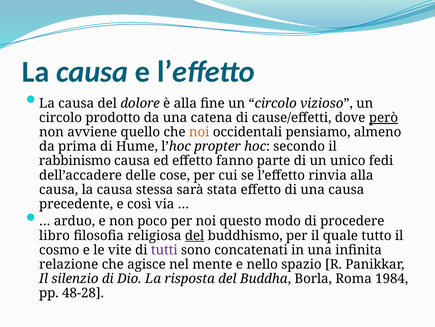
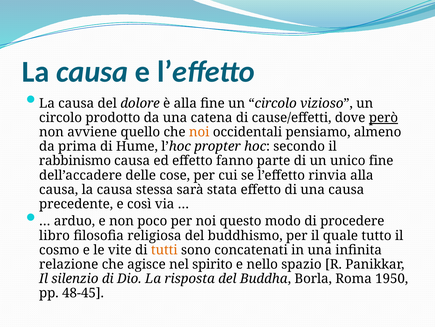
unico fedi: fedi -> fine (381, 161)
del underline: present -> none (195, 235)
tutti colour: purple -> orange (164, 249)
mente: mente -> spirito (212, 264)
1984: 1984 -> 1950 (392, 278)
48-28: 48-28 -> 48-45 (83, 292)
